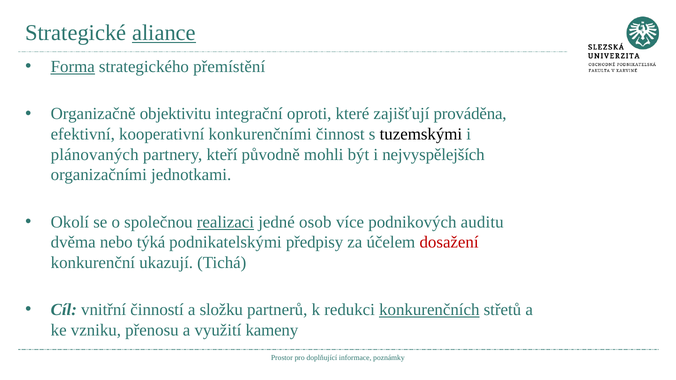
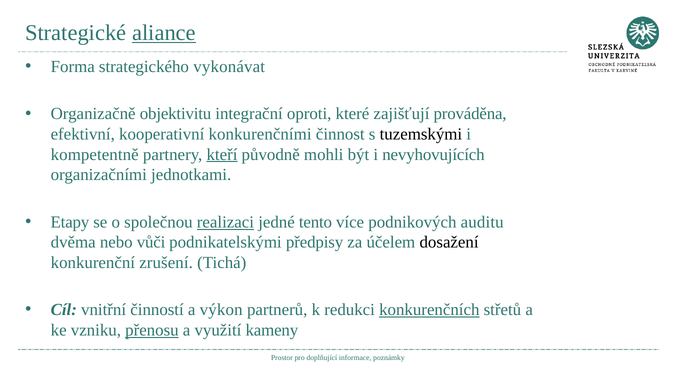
Forma underline: present -> none (73, 67)
přemístění: přemístění -> vykonávat (229, 67)
plánovaných: plánovaných -> kompetentně (95, 155)
kteří underline: none -> present (222, 155)
nejvyspělejších: nejvyspělejších -> nevyhovujících (433, 155)
Okolí: Okolí -> Etapy (70, 222)
osob: osob -> tento (315, 222)
týká: týká -> vůči (151, 242)
dosažení colour: red -> black (449, 242)
ukazují: ukazují -> zrušení (166, 263)
složku: složku -> výkon (221, 310)
přenosu underline: none -> present (152, 330)
